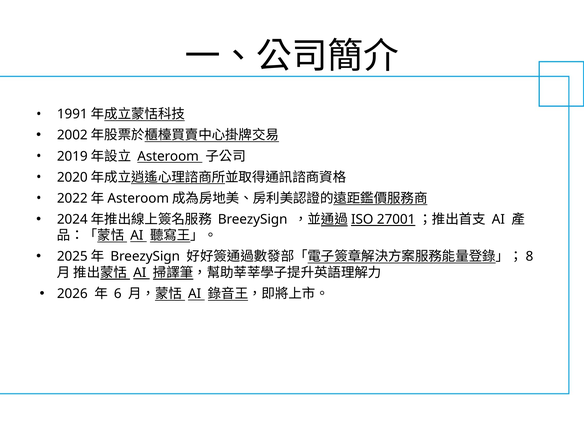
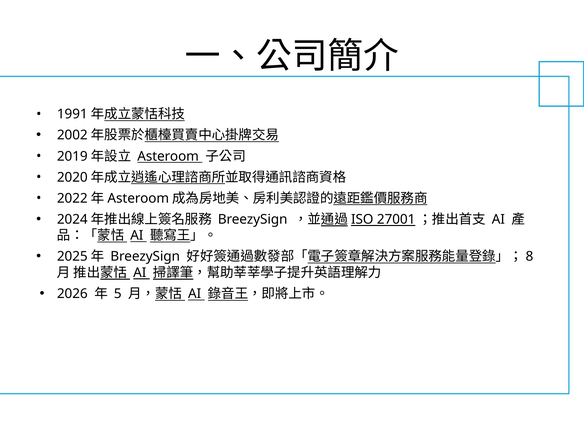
6: 6 -> 5 (118, 294)
